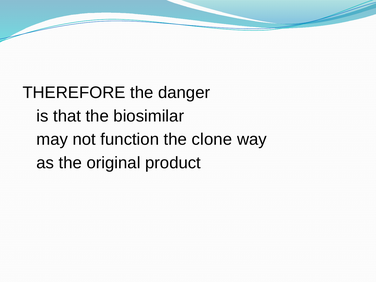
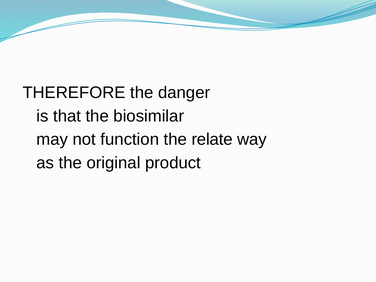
clone: clone -> relate (212, 139)
